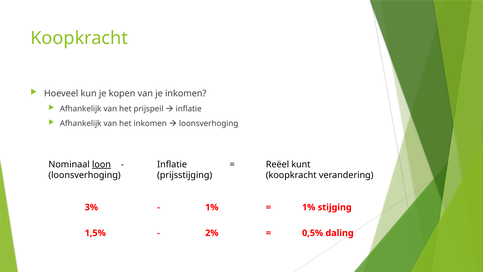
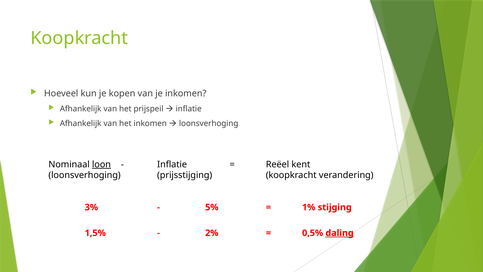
kunt: kunt -> kent (301, 164)
1%: 1% -> 5% (212, 207)
daling underline: none -> present (340, 233)
